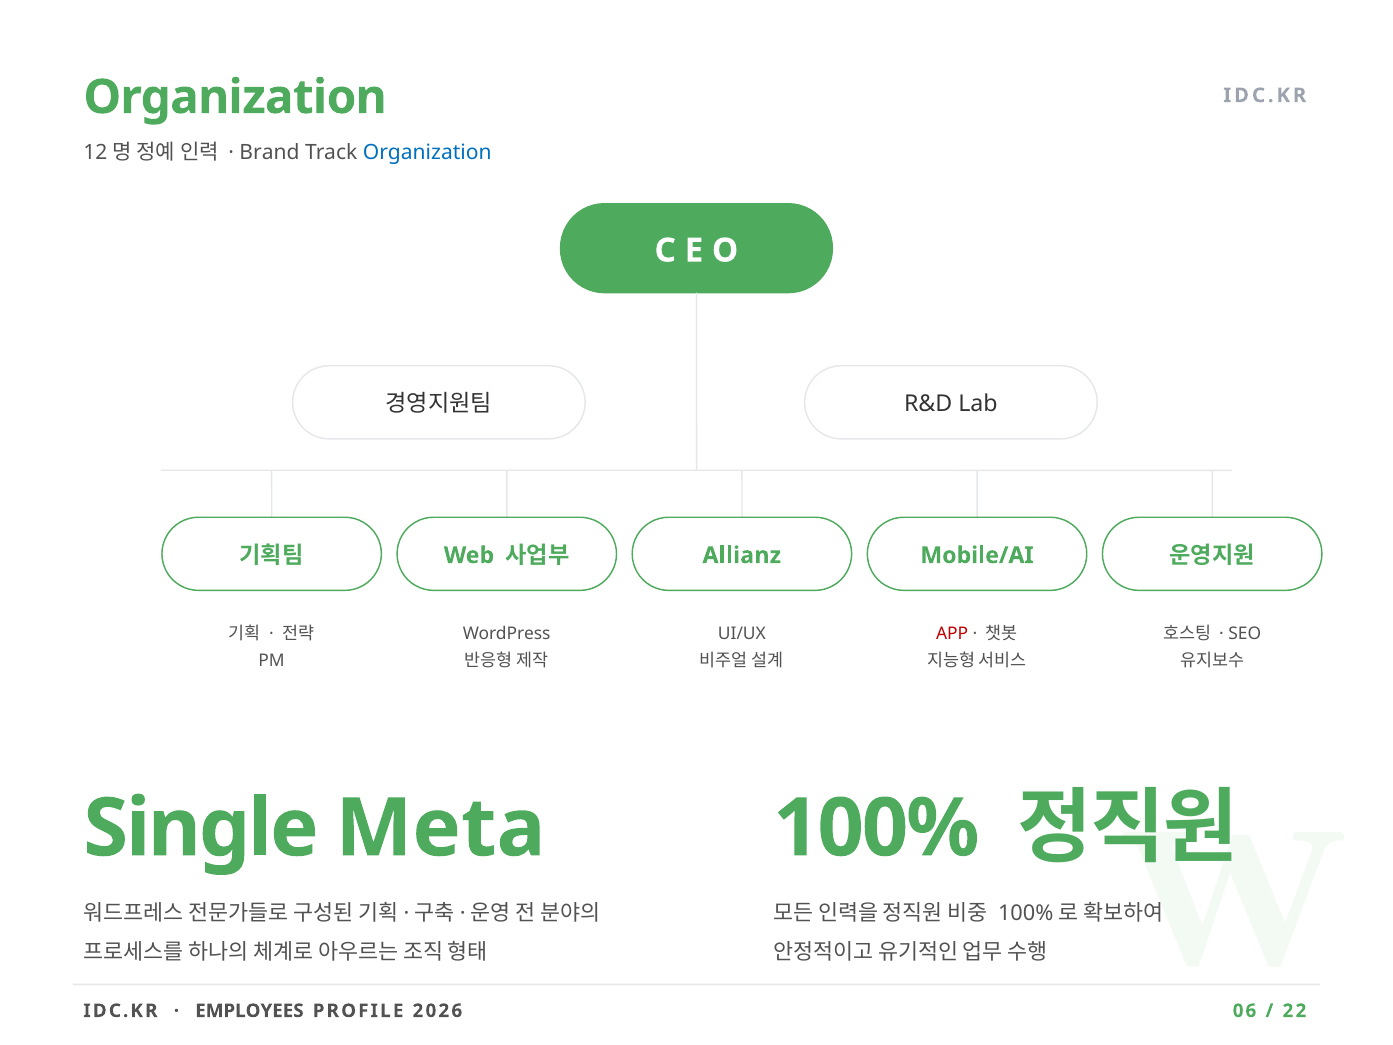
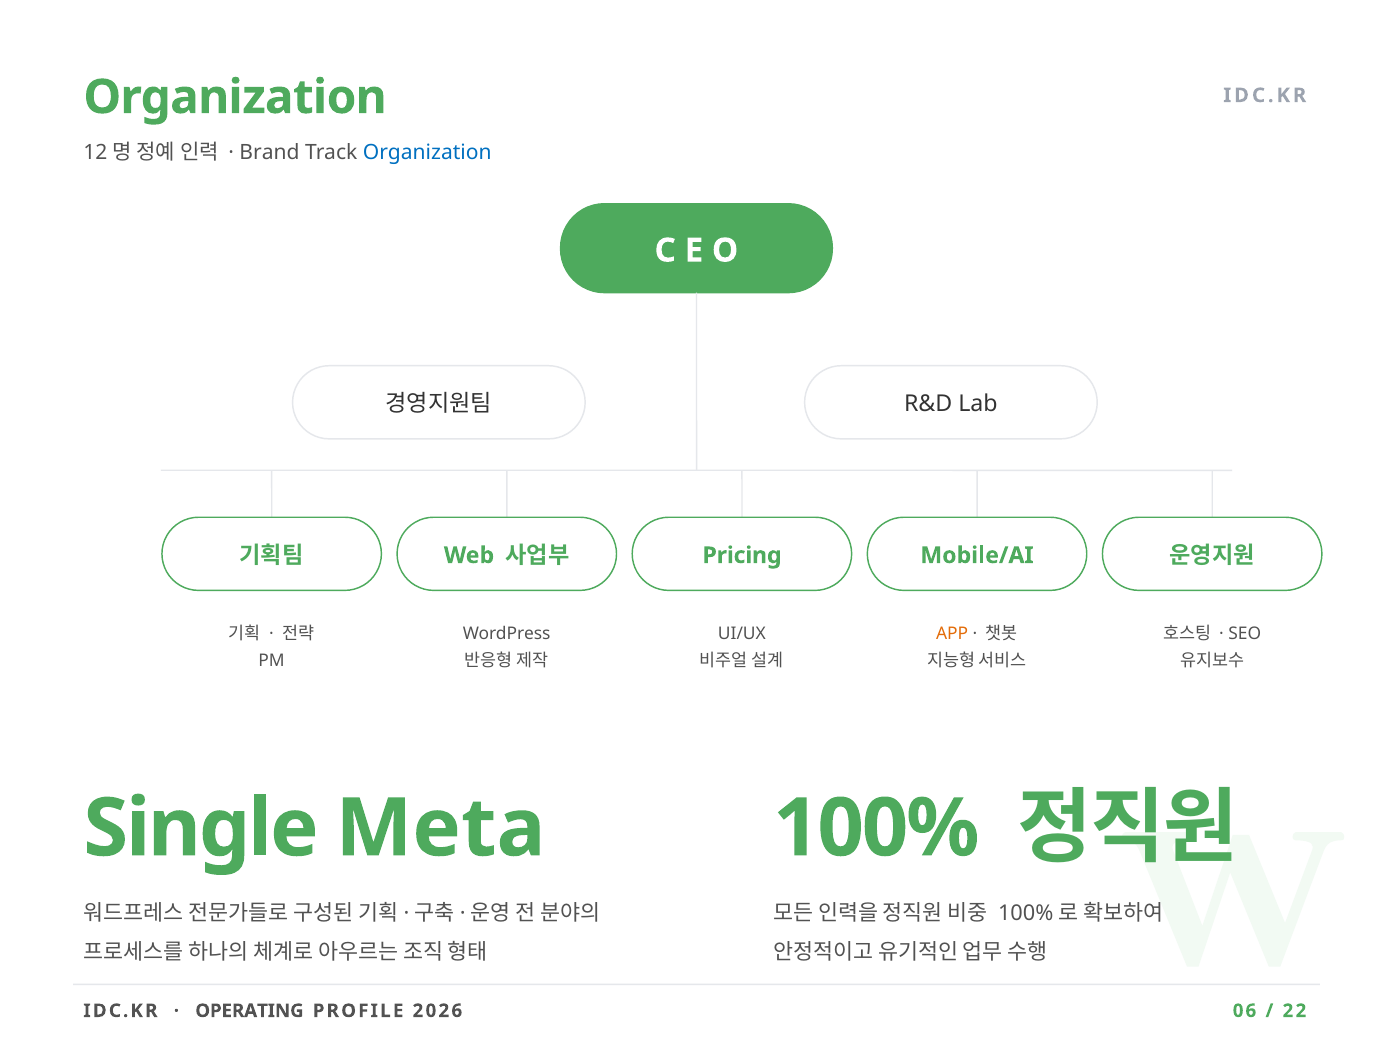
Allianz: Allianz -> Pricing (742, 555)
APP colour: red -> orange (952, 633)
EMPLOYEES: EMPLOYEES -> OPERATING (249, 1011)
